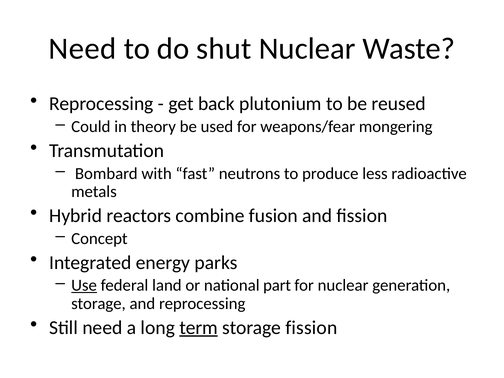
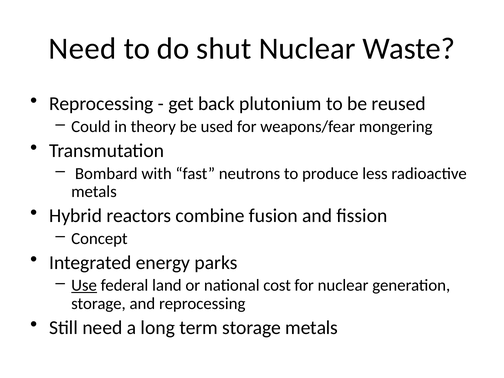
part: part -> cost (277, 285)
term underline: present -> none (199, 328)
storage fission: fission -> metals (312, 328)
